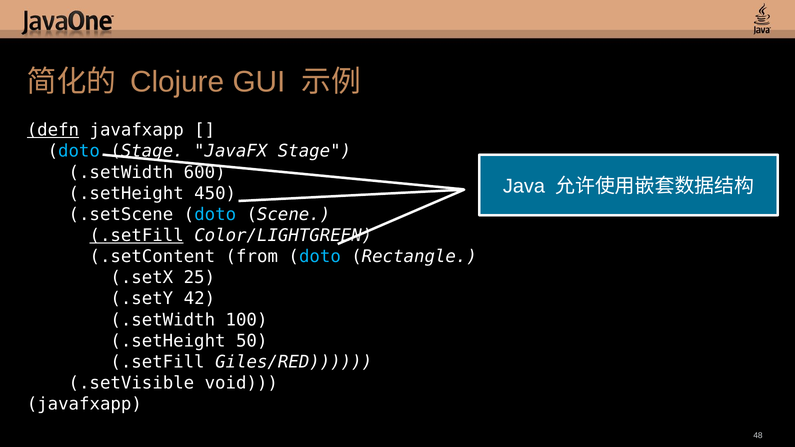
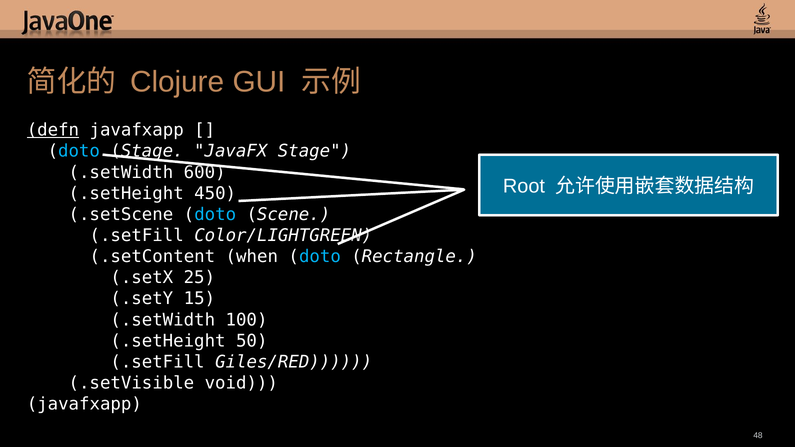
Java: Java -> Root (524, 186)
.setFill underline: present -> none (137, 236)
from: from -> when (252, 257)
42: 42 -> 15 (199, 299)
